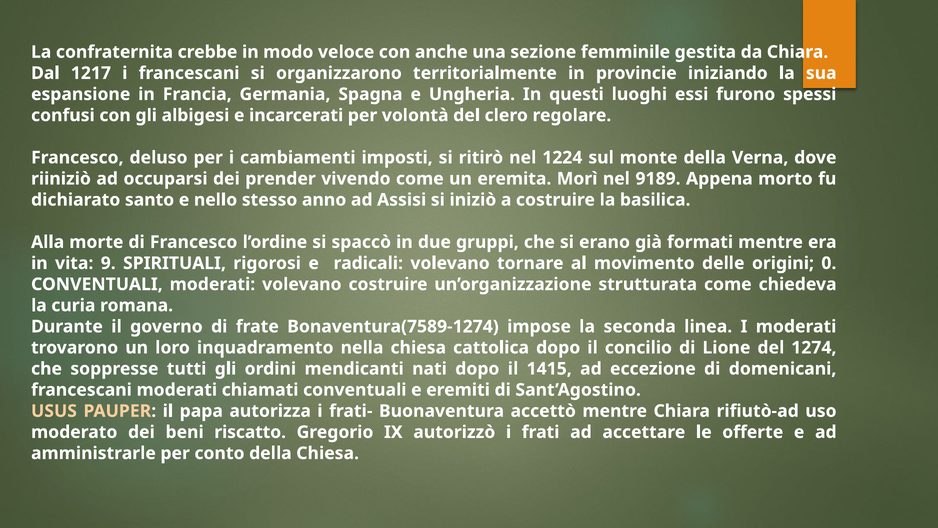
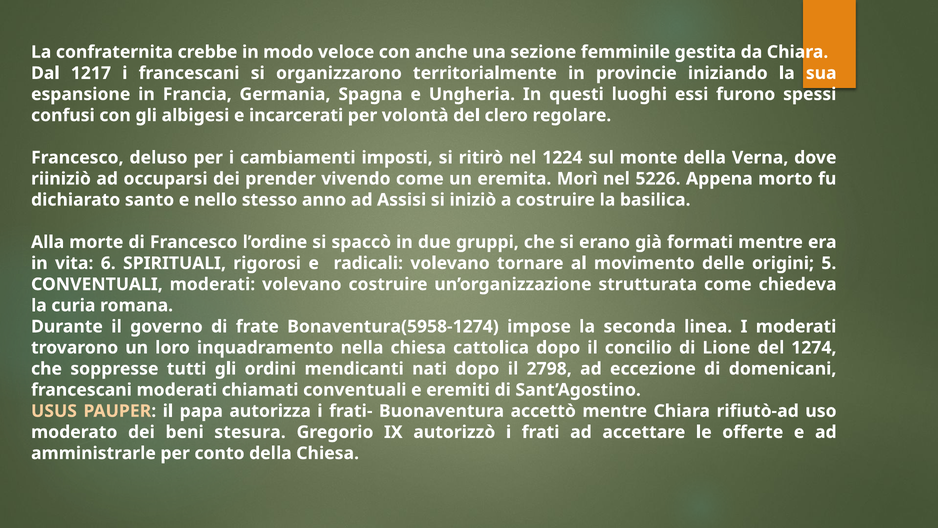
9189: 9189 -> 5226 (658, 179)
9: 9 -> 6 (108, 263)
0: 0 -> 5 (829, 263)
Bonaventura(7589-1274: Bonaventura(7589-1274 -> Bonaventura(5958-1274 (393, 326)
1415: 1415 -> 2798 (549, 369)
riscatto: riscatto -> stesura (250, 432)
